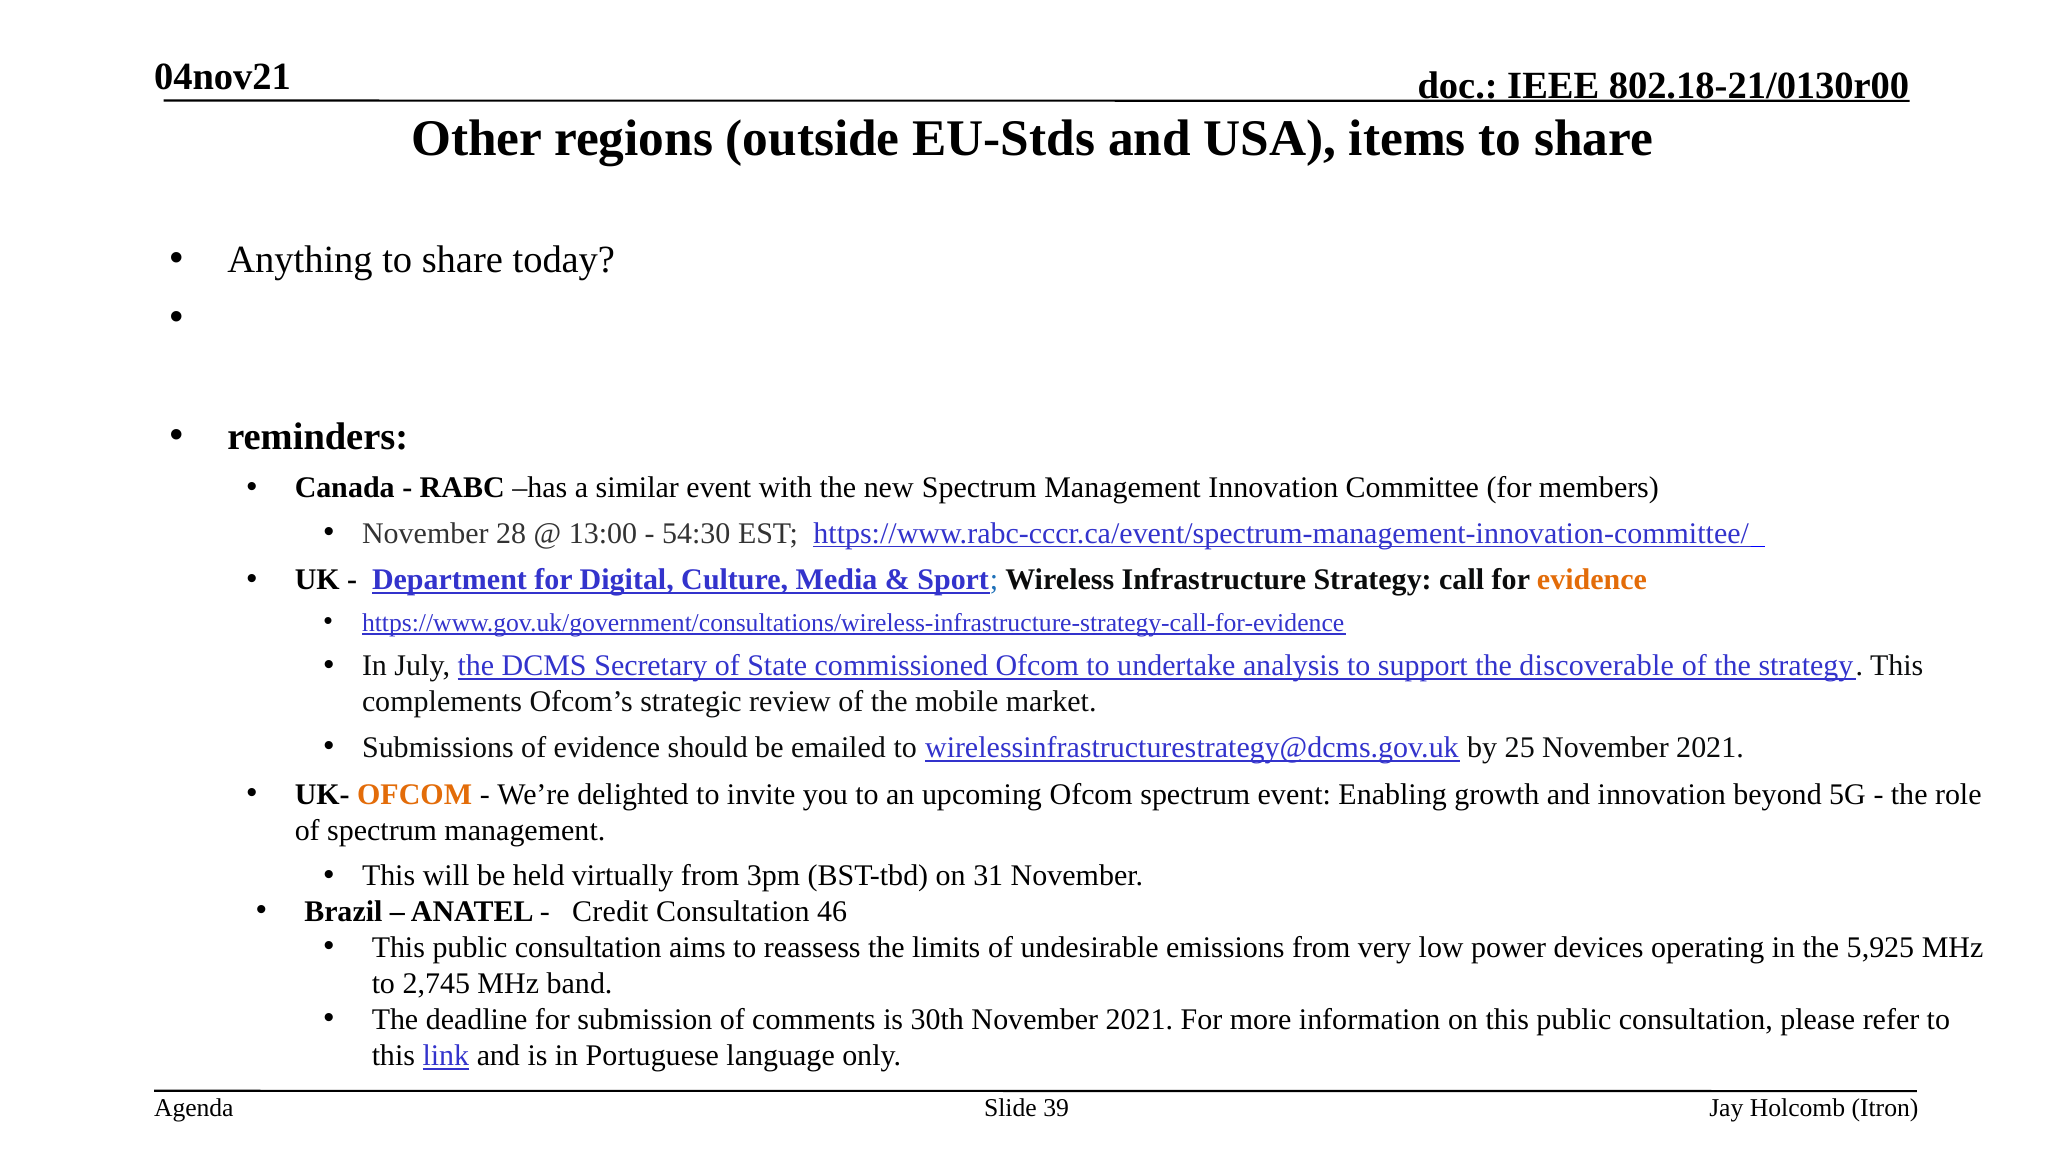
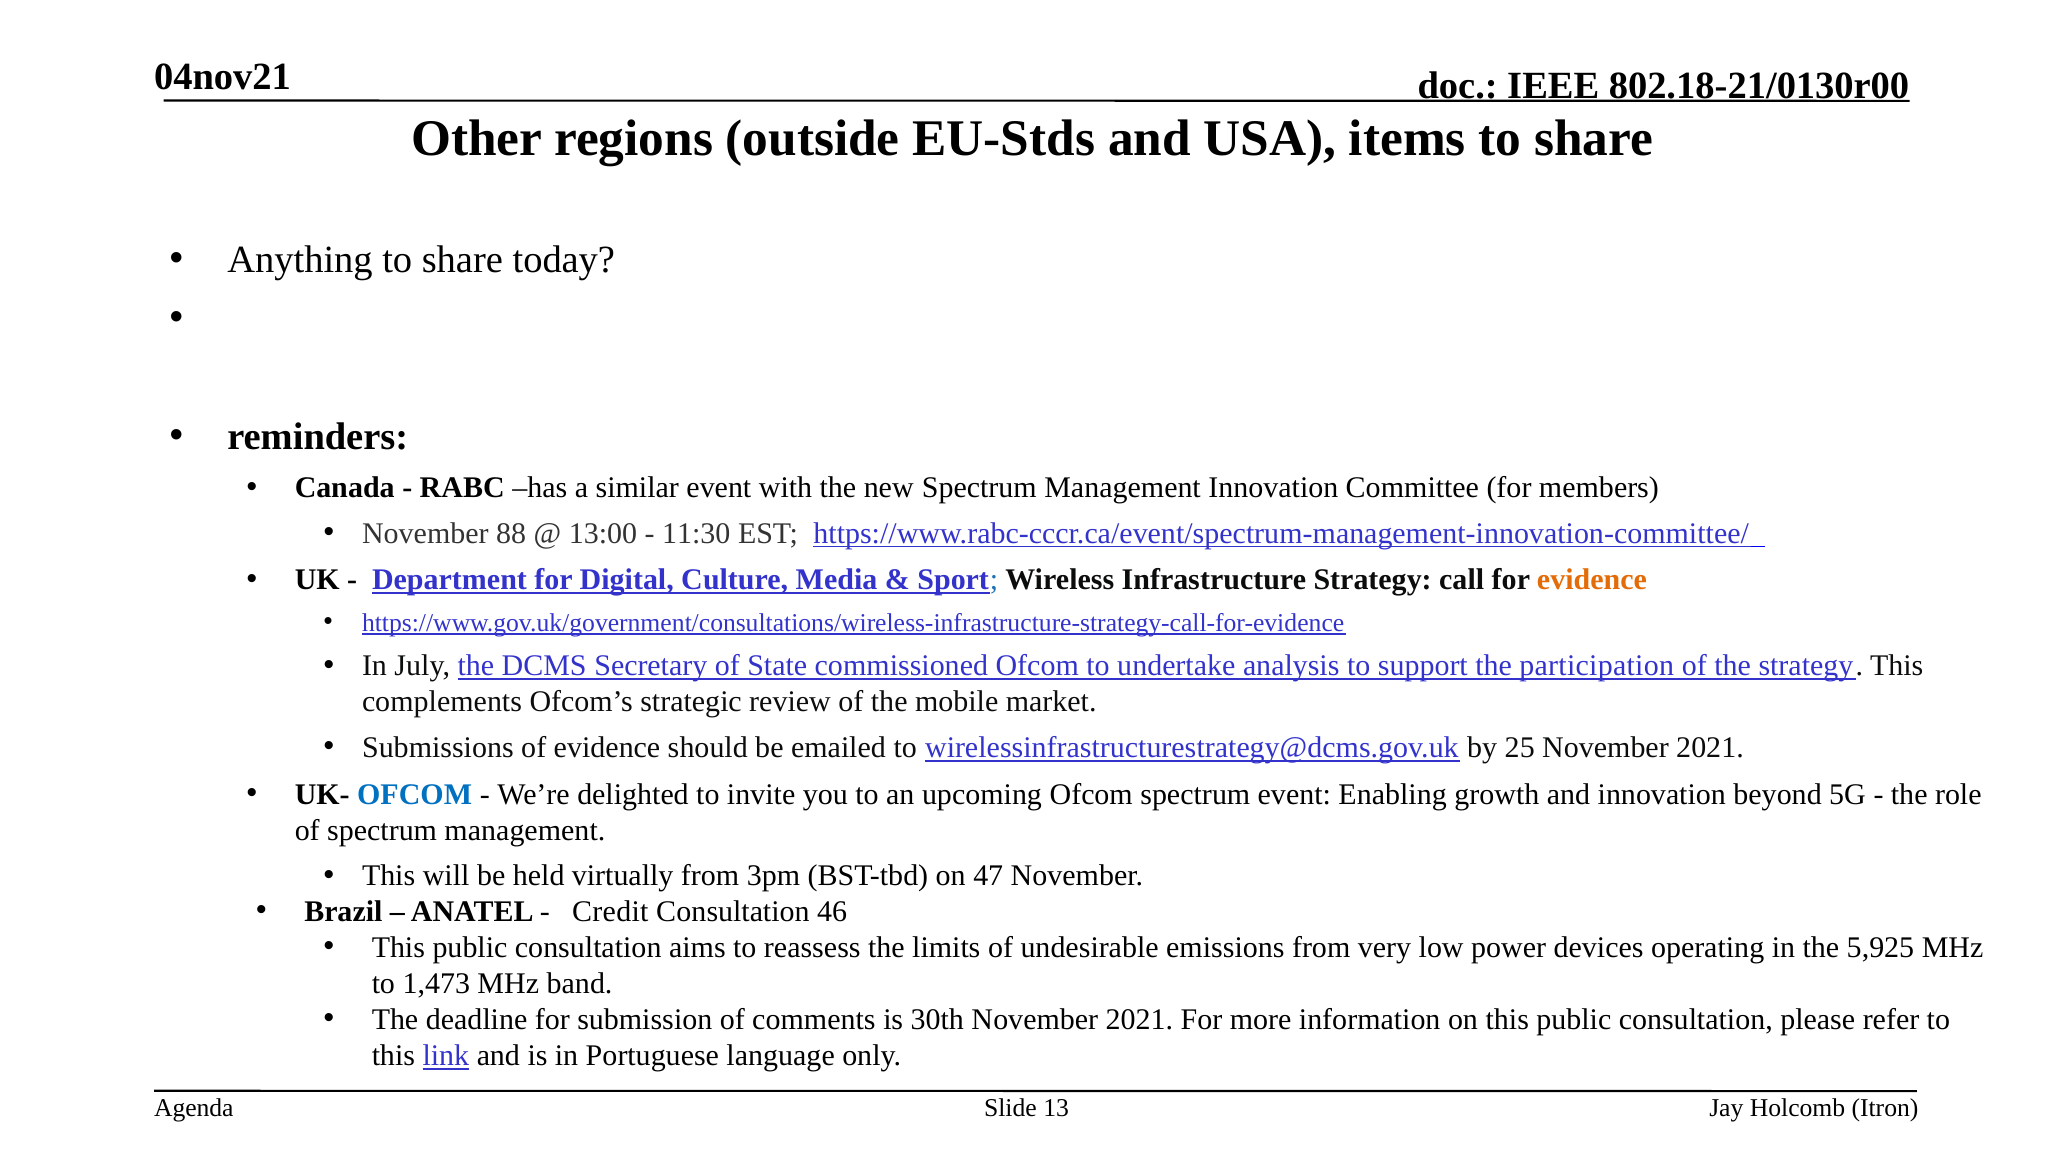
28: 28 -> 88 (511, 534)
54:30: 54:30 -> 11:30 (696, 534)
discoverable: discoverable -> participation (1597, 666)
OFCOM colour: orange -> blue (415, 794)
31: 31 -> 47 (988, 876)
2,745: 2,745 -> 1,473 (436, 984)
39: 39 -> 13 (1056, 1108)
